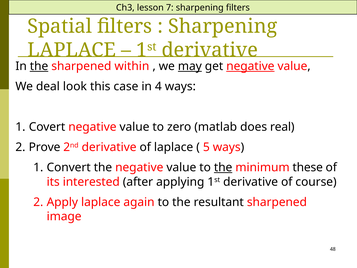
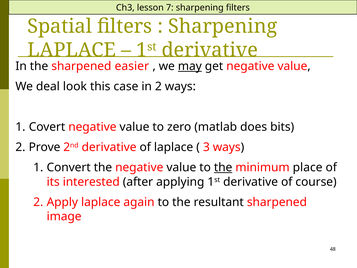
the underline: present -> none (39, 66)
within: within -> easier (132, 66)
negative underline: present -> none (250, 66)
in 4: 4 -> 2 (158, 86)
real: real -> bits (282, 127)
5: 5 -> 3 (206, 147)
these: these -> place (308, 167)
